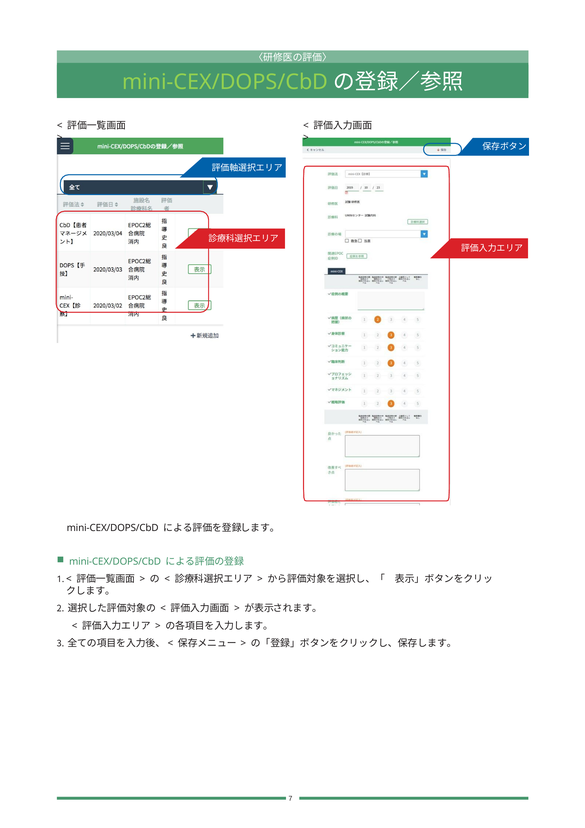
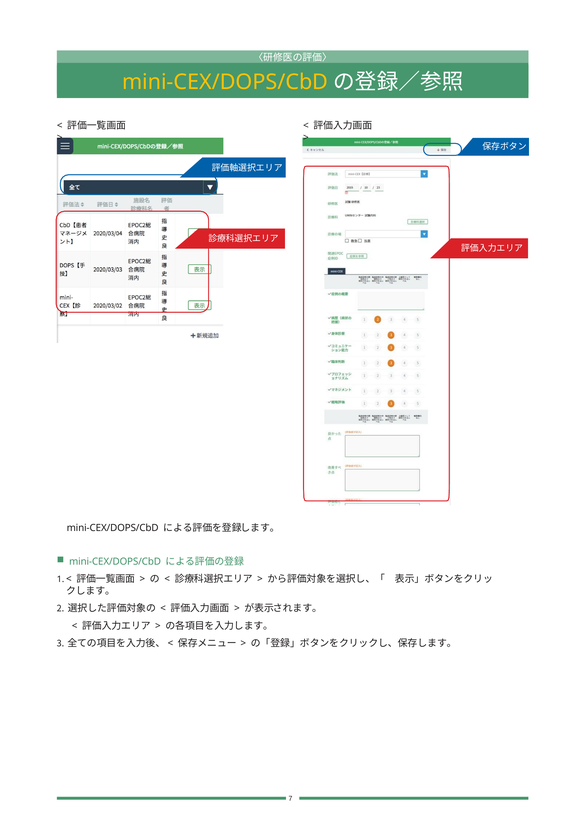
mini-CEX/DOPS/CbD colour: light green -> yellow (225, 82)
